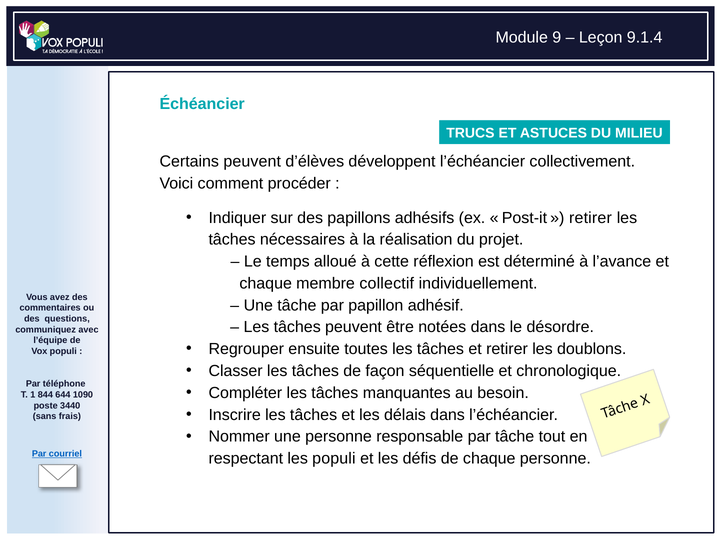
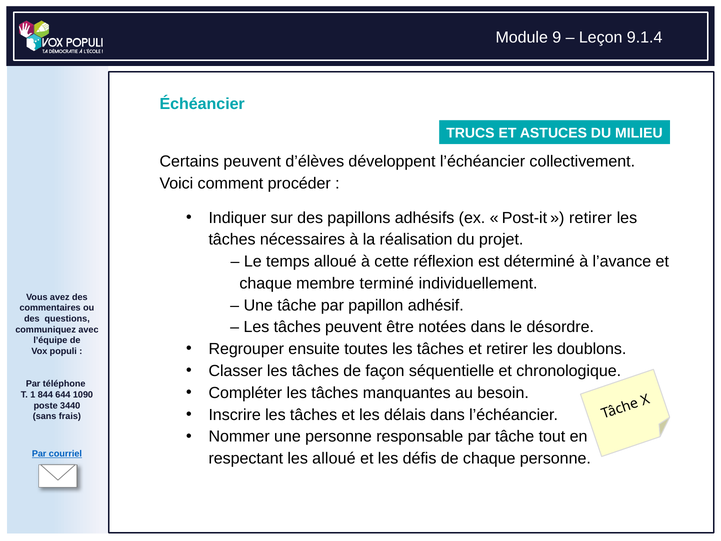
collectif: collectif -> terminé (387, 283)
les populi: populi -> alloué (334, 458)
